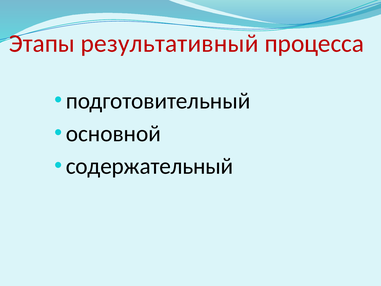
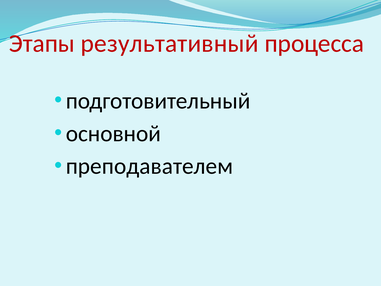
содержательный: содержательный -> преподавателем (149, 166)
